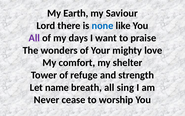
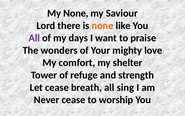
My Earth: Earth -> None (76, 13)
none colour: blue -> orange (103, 26)
Let name: name -> cease (57, 87)
